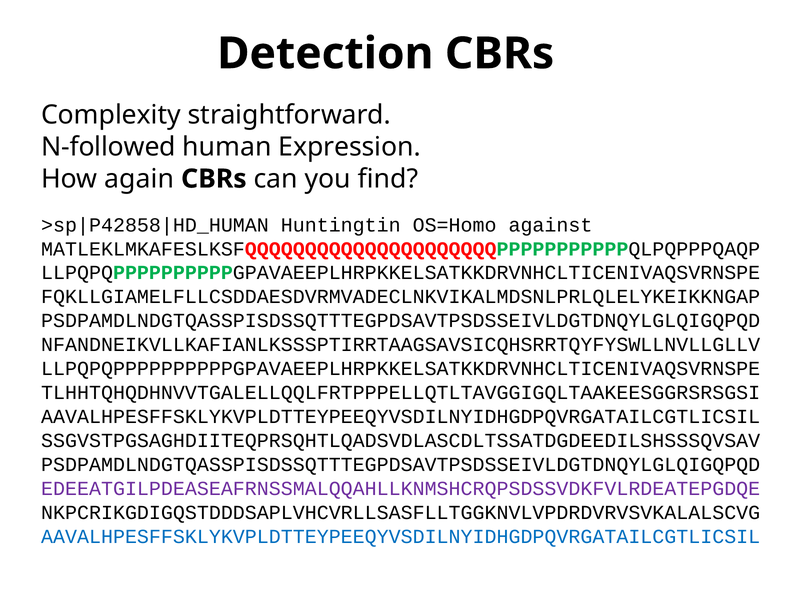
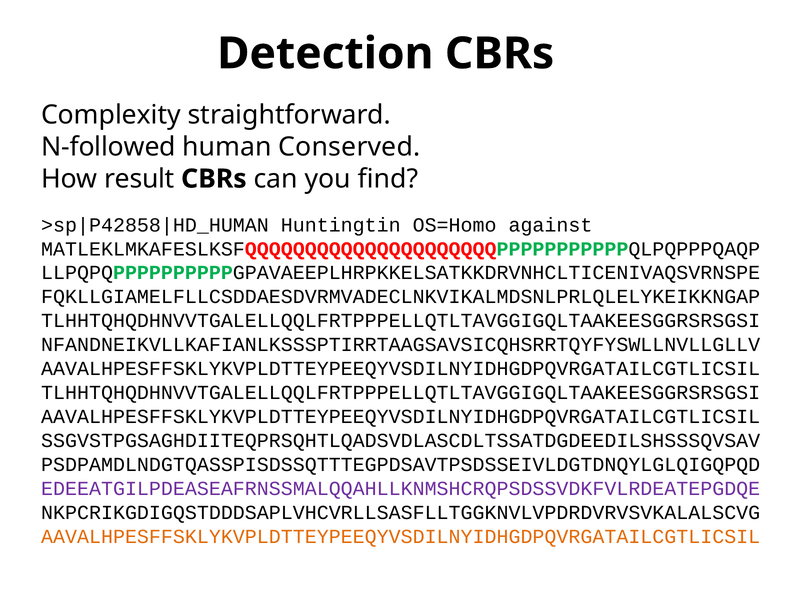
Expression: Expression -> Conserved (349, 147)
again: again -> result (139, 179)
PSDPAMDLNDGTQASSPISDSSQTTTEGPDSAVTPSDSSEIVLDGTDNQYLGLQIGQPQD: PSDPAMDLNDGTQASSPISDSSQTTTEGPDSAVTPSDSSEIVLDGTDNQYLGLQIGQPQD -> TLHHTQHQDHNVVTGALELLQQLFRTPPPELLQTLTAVGGIGQLTAAKEESGGRSRSGSI (401, 321)
LLPQPQPPPPPPPPPPGPAVAEEPLHRPKKELSATKKDRVNHCLTICENIVAQSVRNSPE: LLPQPQPPPPPPPPPPGPAVAEEPLHRPKKELSATKKDRVNHCLTICENIVAQSVRNSPE -> AAVALHPESFFSKLYKVPLDTTEYPEEQYVSDILNYIDHGDPQVRGATAILCGTLICSIL (401, 369)
AAVALHPESFFSKLYKVPLDTTEYPEEQYVSDILNYIDHGDPQVRGATAILCGTLICSIL colour: blue -> orange (401, 537)
